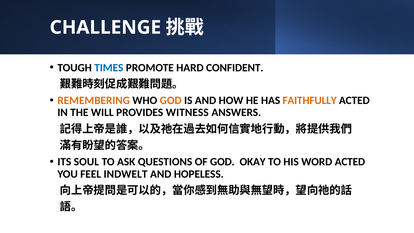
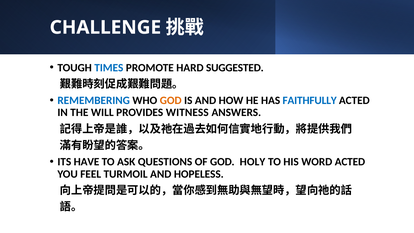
CONFIDENT: CONFIDENT -> SUGGESTED (235, 68)
REMEMBERING colour: orange -> blue (94, 100)
FAITHFULLY colour: orange -> blue (310, 100)
SOUL: SOUL -> HAVE (87, 162)
OKAY: OKAY -> HOLY (253, 162)
INDWELT: INDWELT -> TURMOIL (126, 174)
